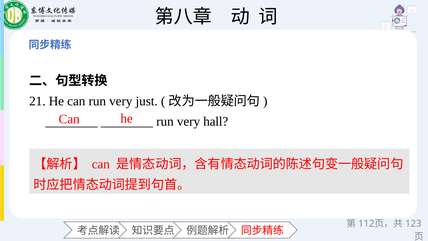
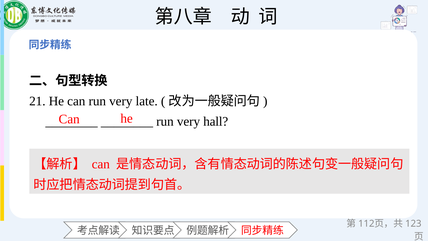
just: just -> late (147, 101)
